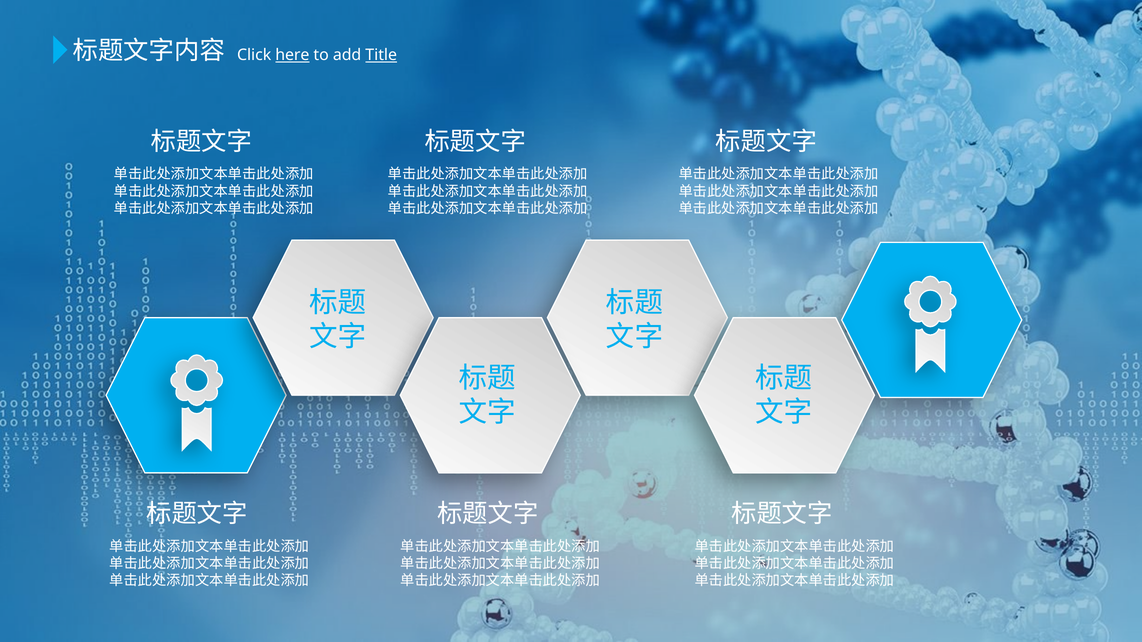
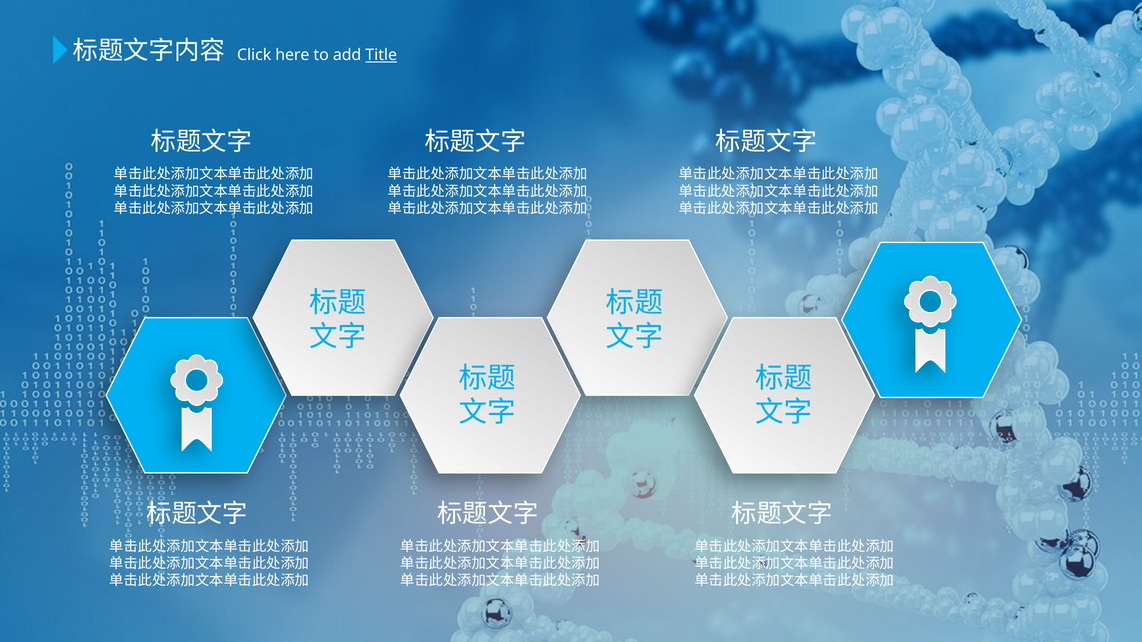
here underline: present -> none (292, 55)
